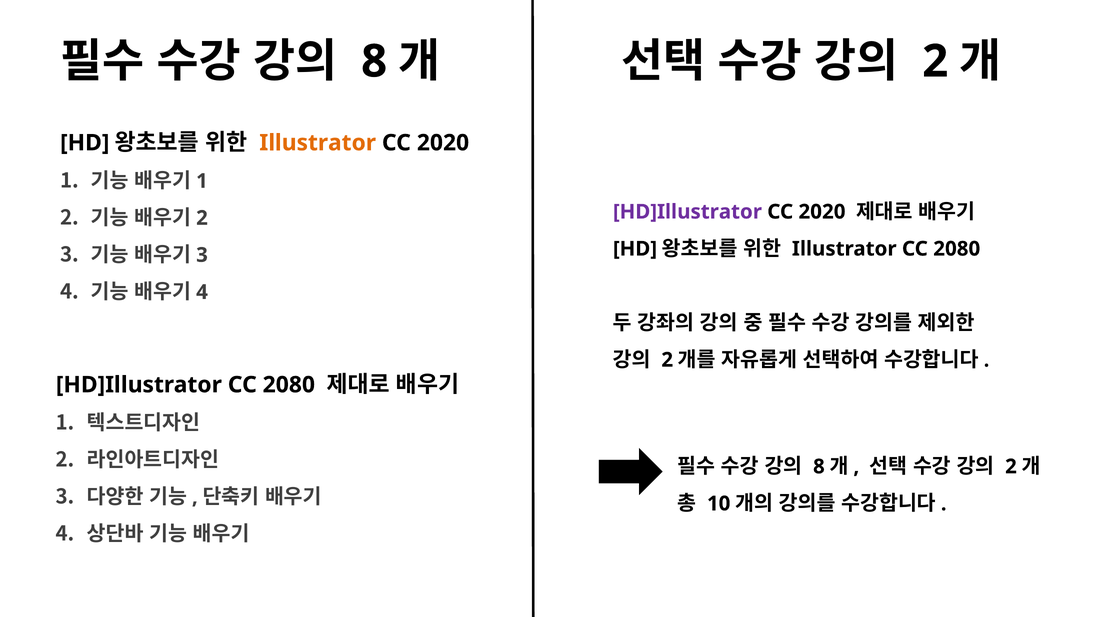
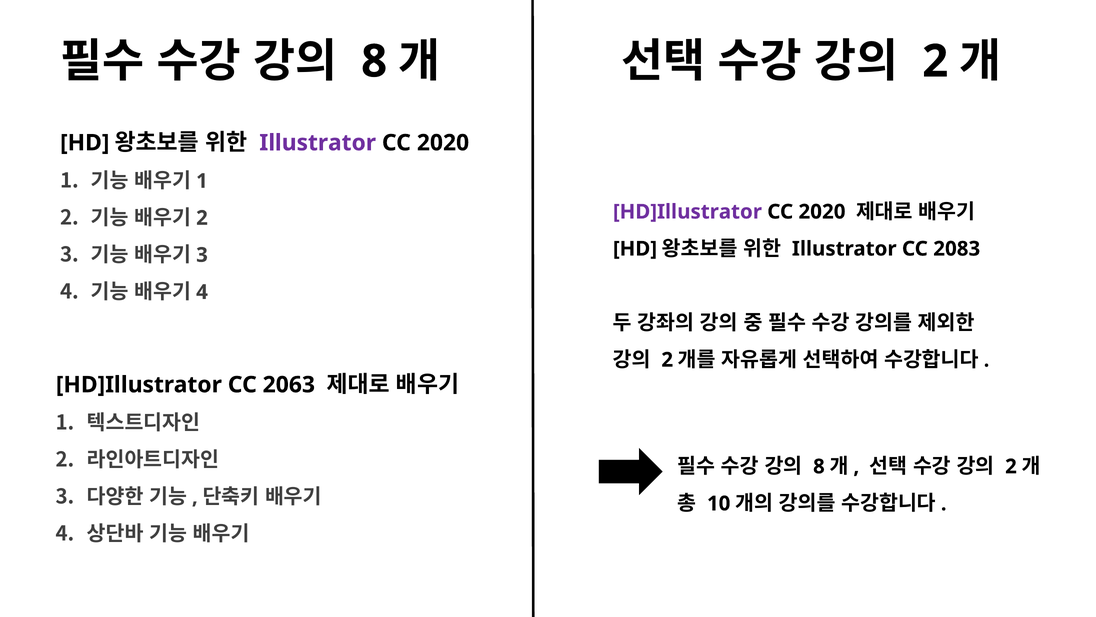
Illustrator colour: orange -> purple (318, 143)
Illustrator CC 2080: 2080 -> 2083 (957, 249)
HD]Illustrator CC 2080: 2080 -> 2063 (289, 384)
